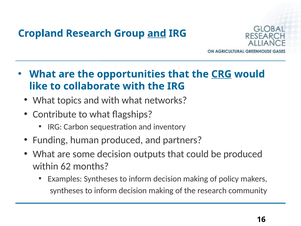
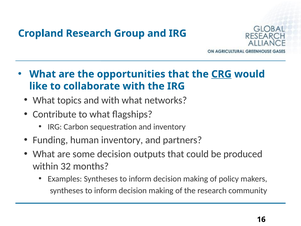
and underline: present -> none (157, 33)
human produced: produced -> inventory (122, 140)
62: 62 -> 32 (66, 166)
